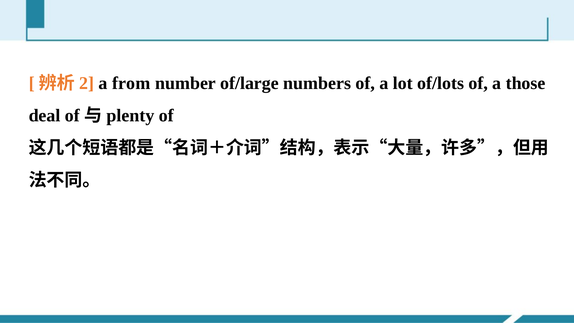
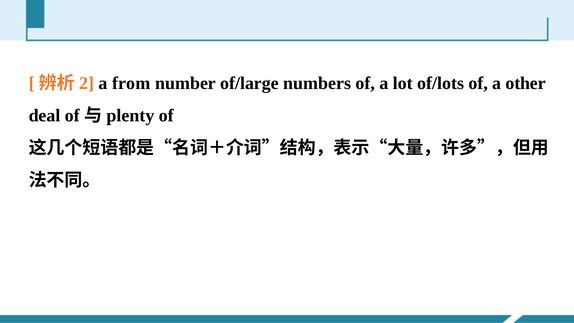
those: those -> other (526, 83)
